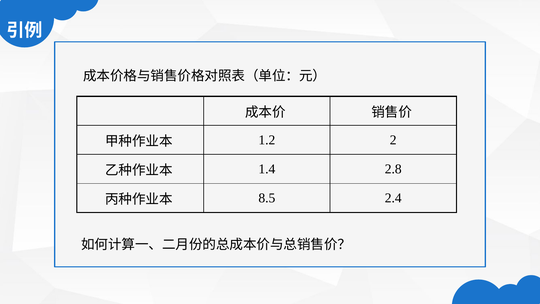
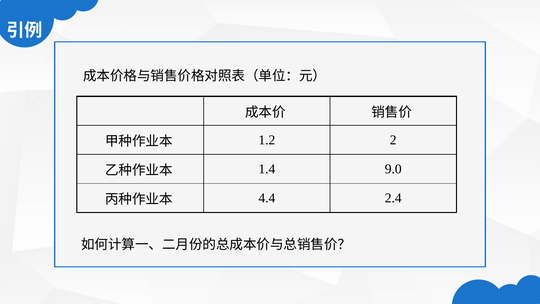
2.8: 2.8 -> 9.0 (393, 169)
8.5: 8.5 -> 4.4 (267, 198)
